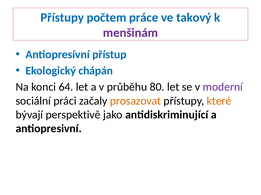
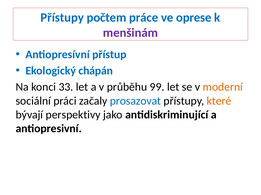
takový: takový -> oprese (194, 18)
64: 64 -> 33 (66, 87)
80: 80 -> 99 (157, 87)
moderní colour: purple -> orange (223, 87)
prosazovat colour: orange -> blue (135, 101)
perspektivě: perspektivě -> perspektivy (73, 115)
